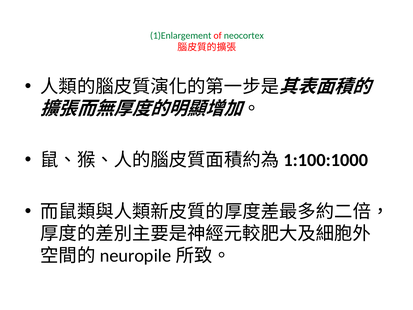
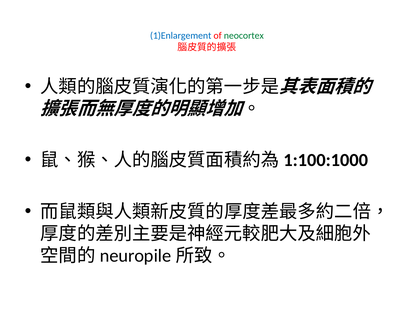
1)Enlargement colour: green -> blue (181, 36)
